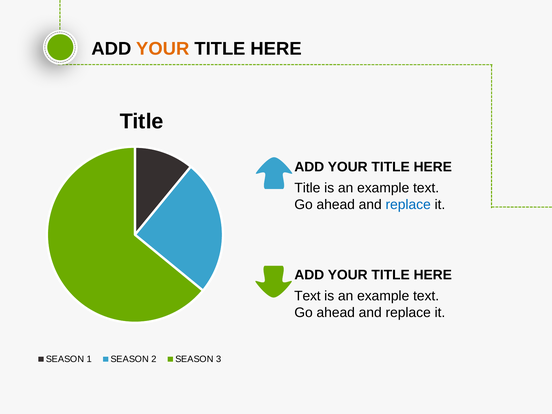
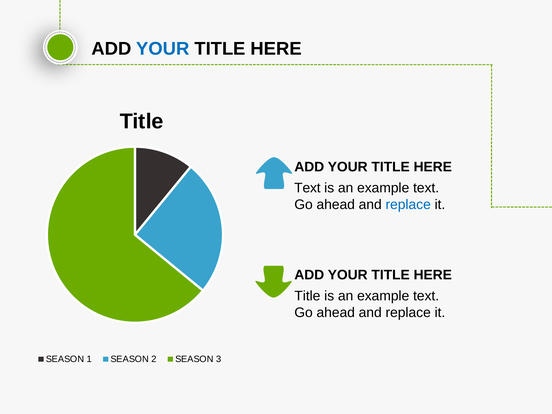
YOUR colour: orange -> blue (163, 49)
Title: Title -> Text (307, 188)
Text: Text -> Title (307, 296)
